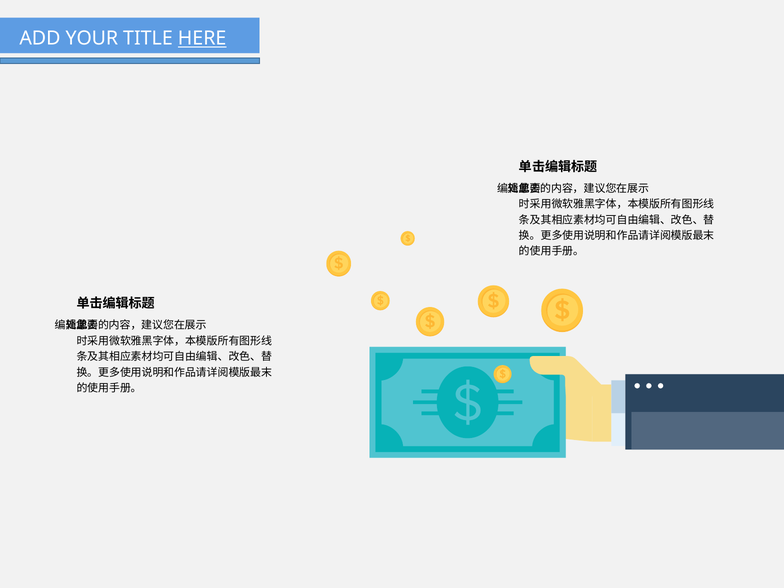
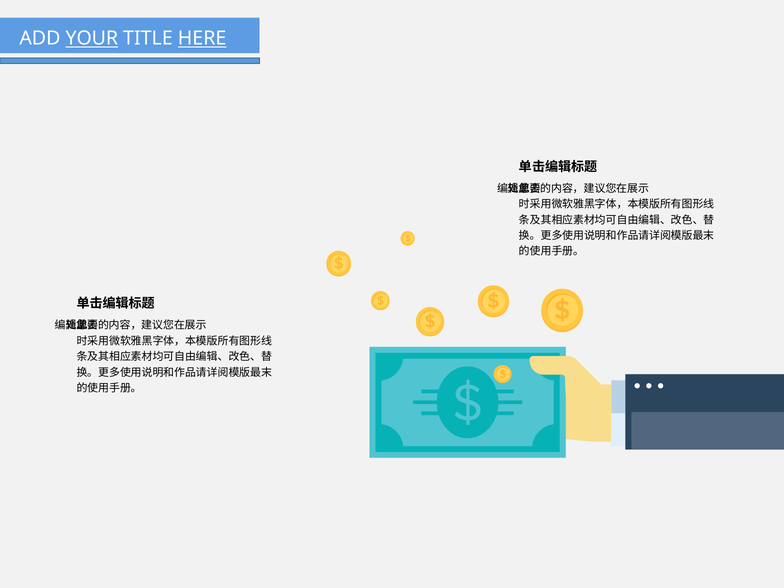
YOUR underline: none -> present (92, 38)
